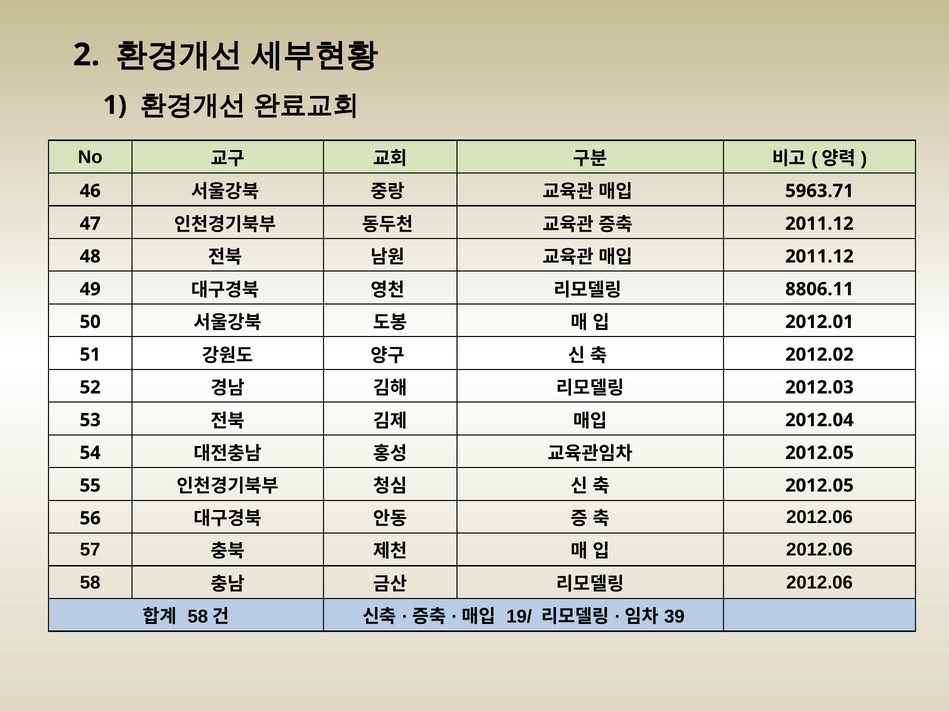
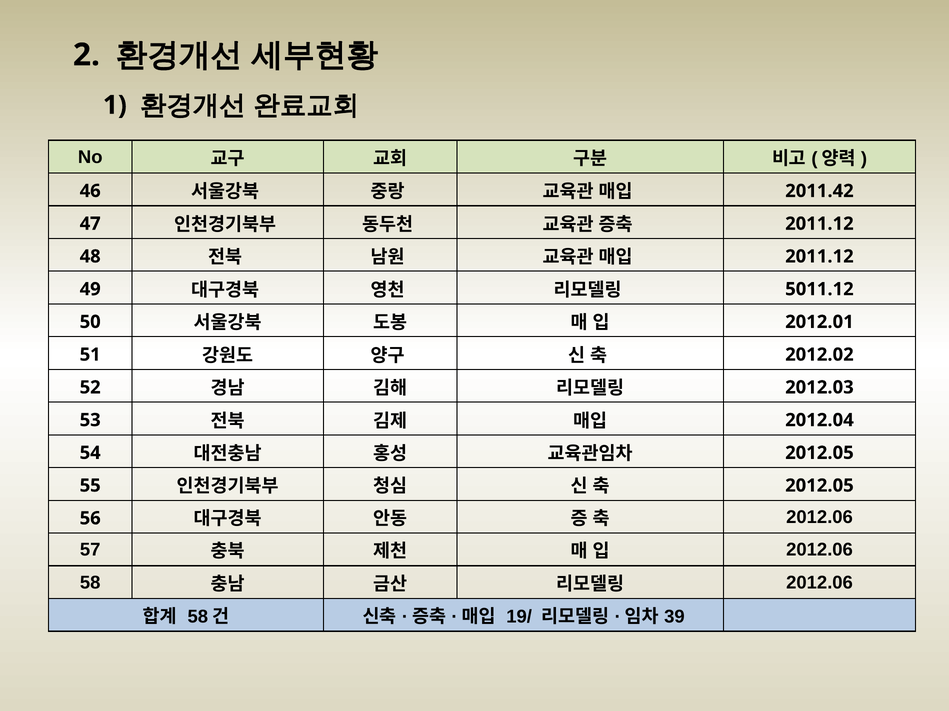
5963.71: 5963.71 -> 2011.42 (819, 191)
8806.11: 8806.11 -> 5011.12 (819, 289)
